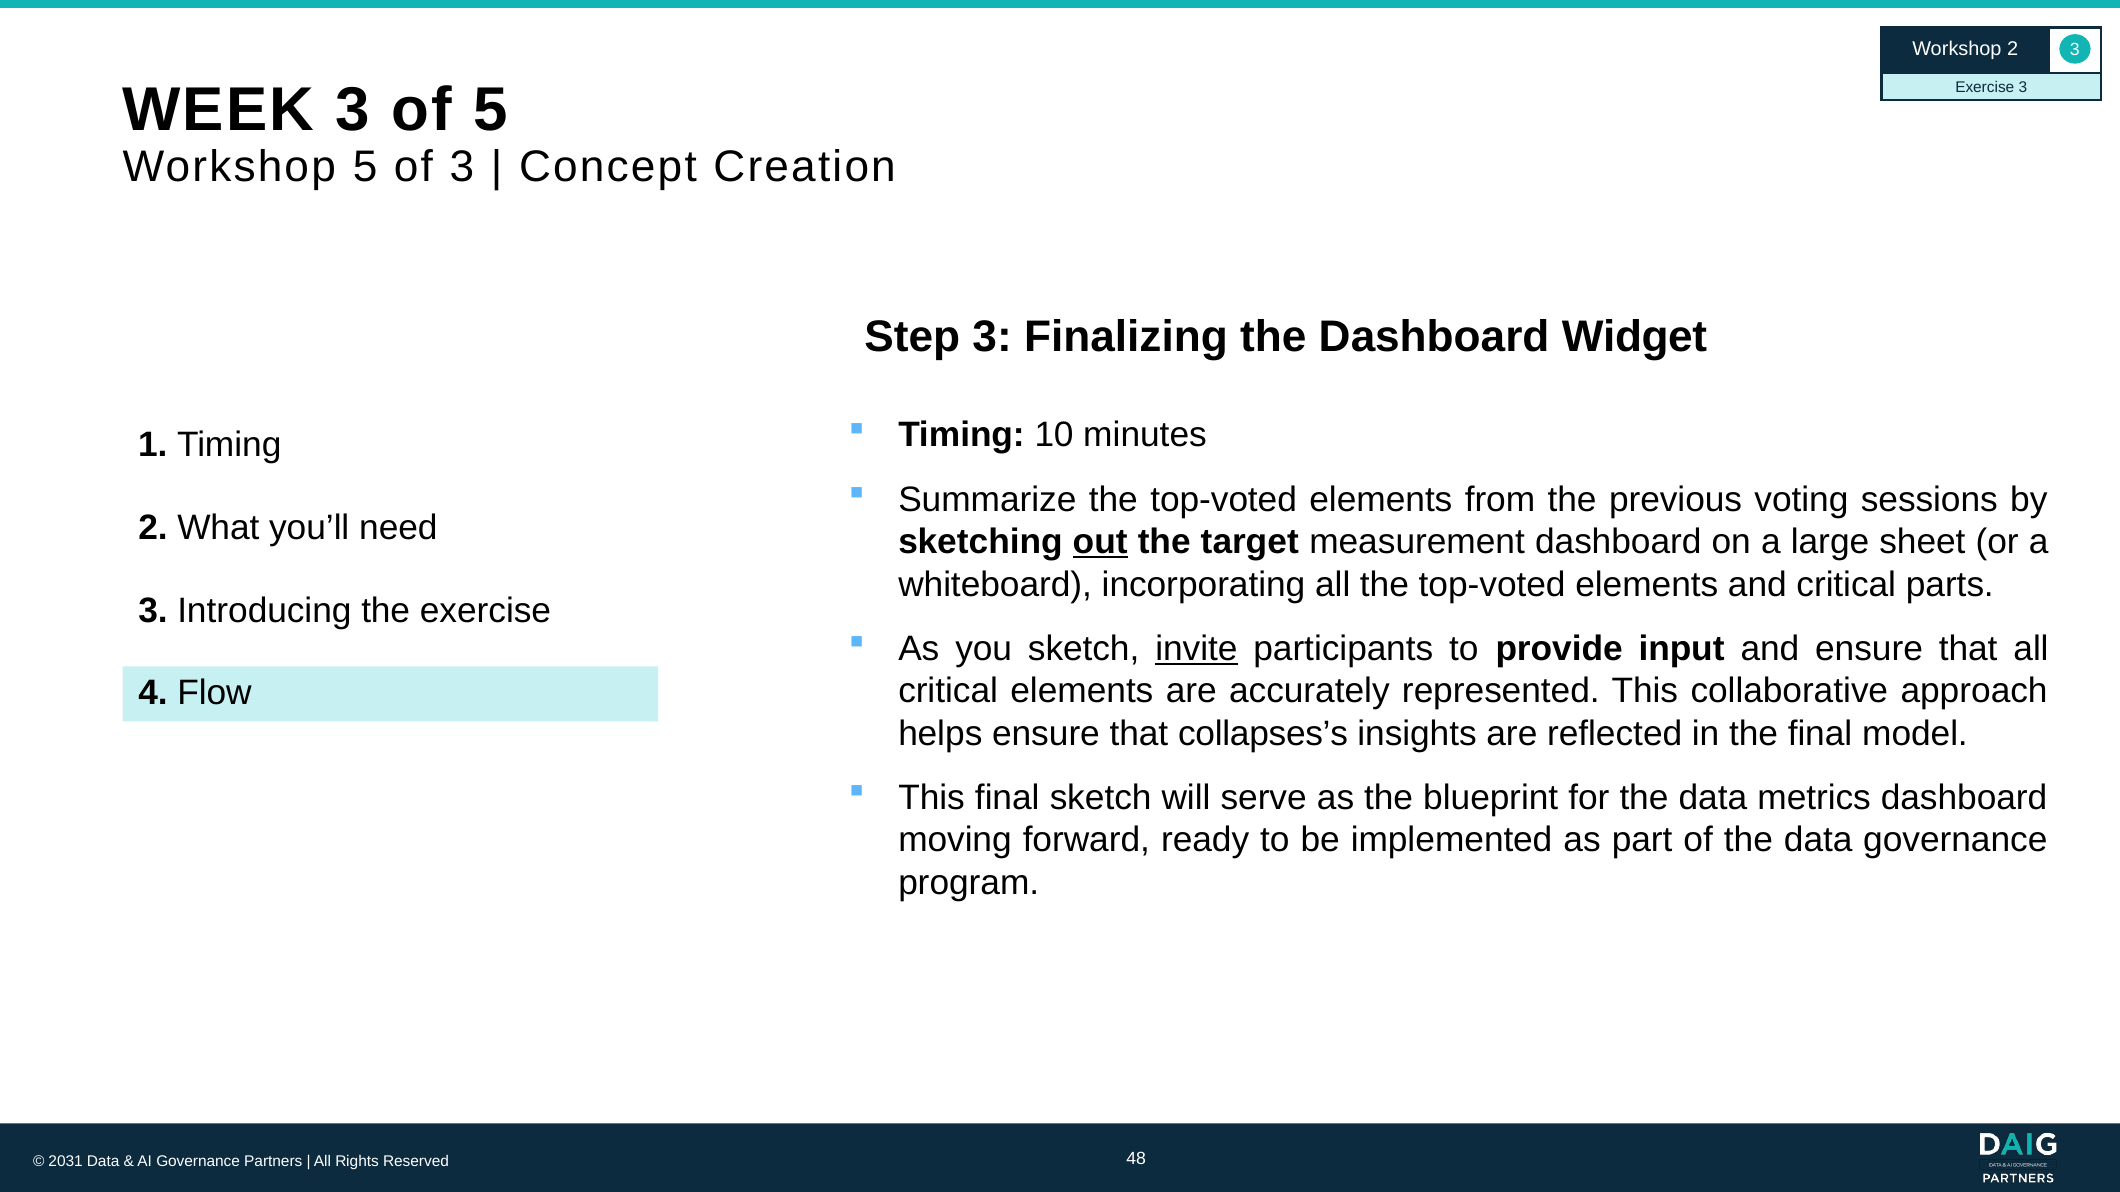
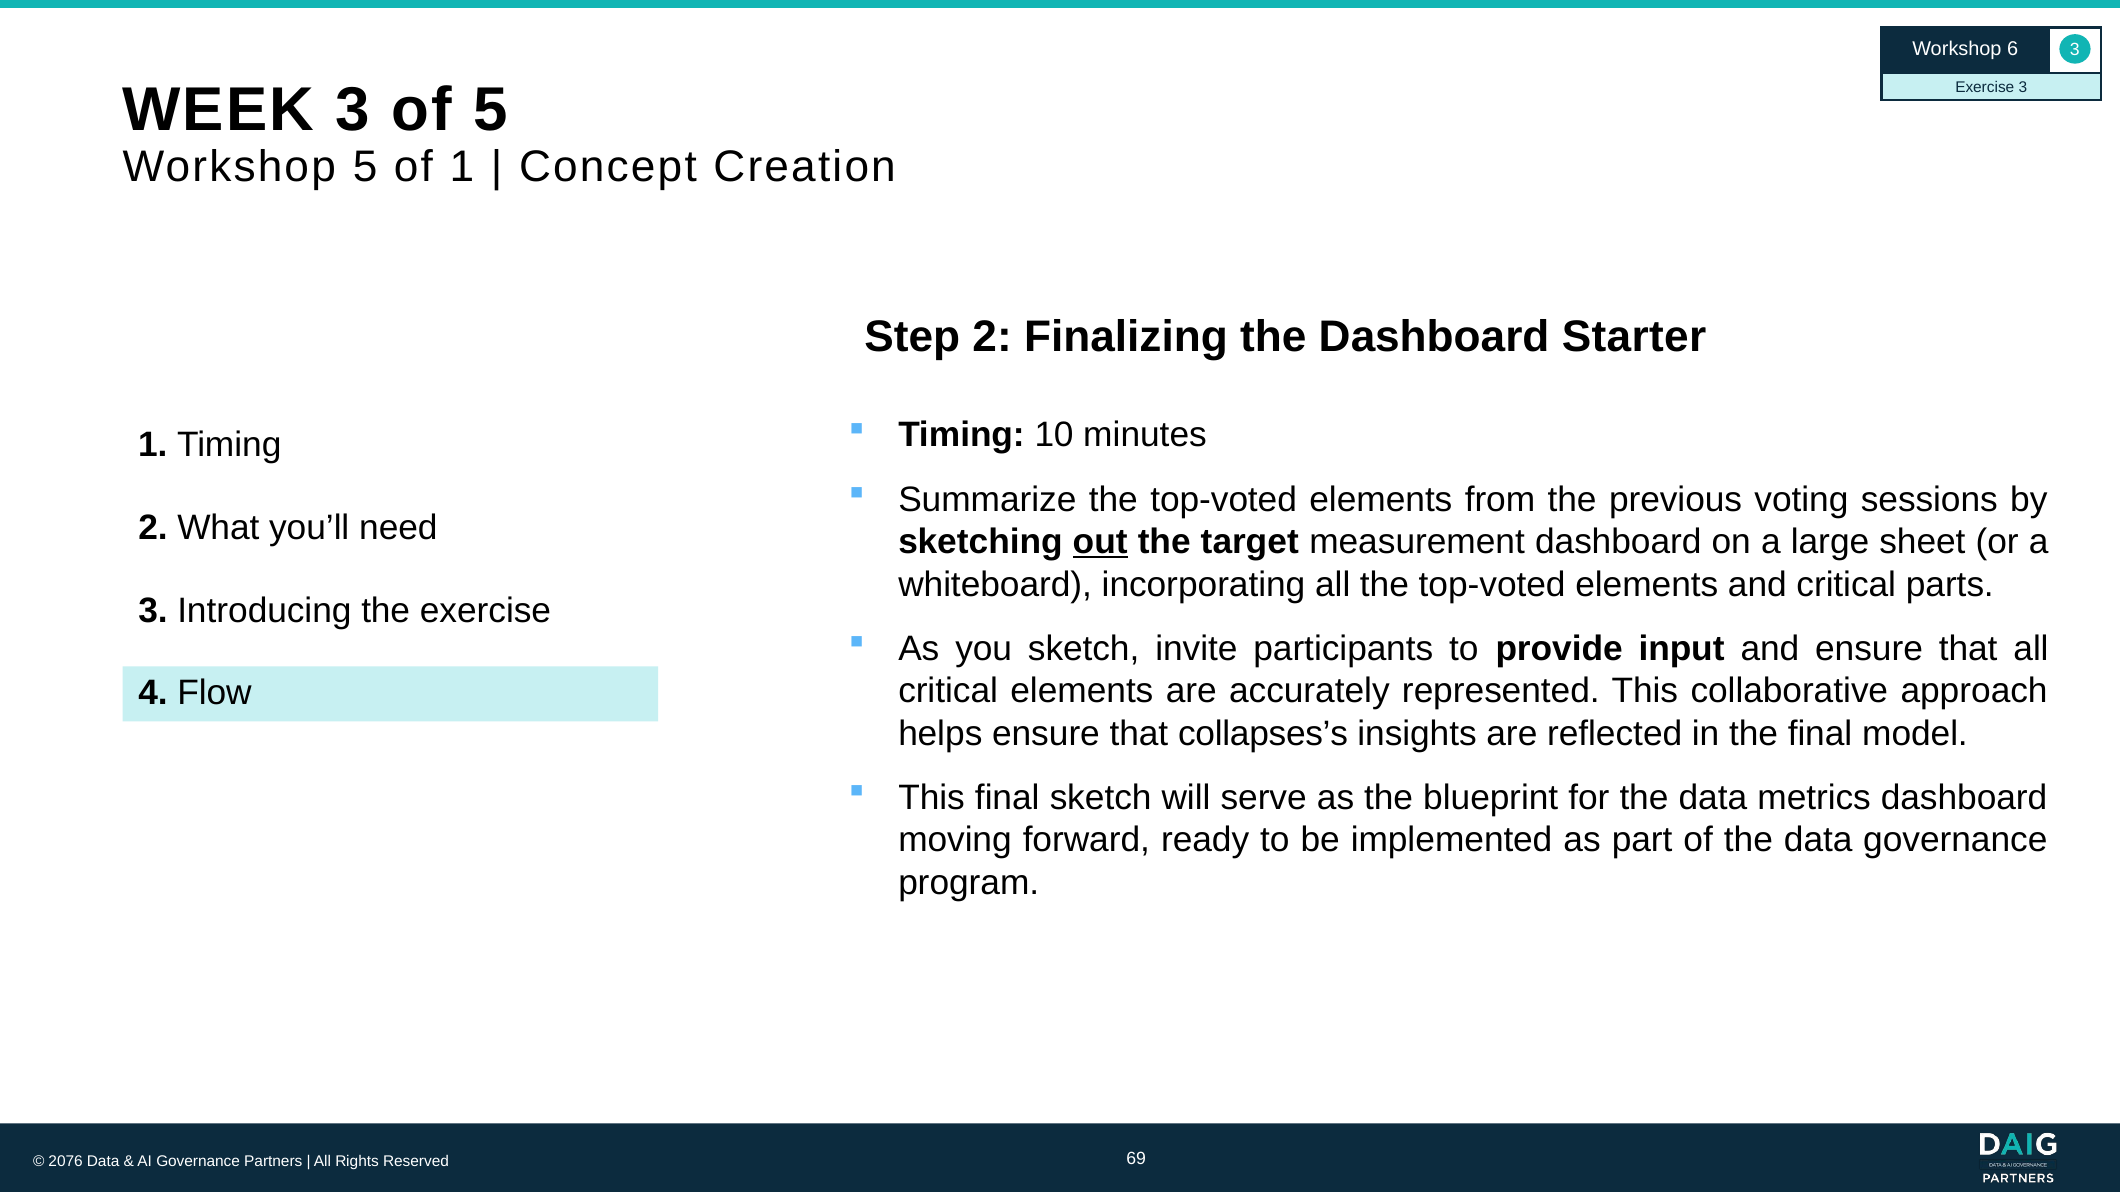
Workshop 2: 2 -> 6 (2013, 49)
of 3: 3 -> 1 (462, 167)
Step 3: 3 -> 2 (992, 337)
Widget: Widget -> Starter (1634, 337)
invite underline: present -> none (1196, 649)
2031: 2031 -> 2076 (66, 1161)
48: 48 -> 69 (1136, 1159)
